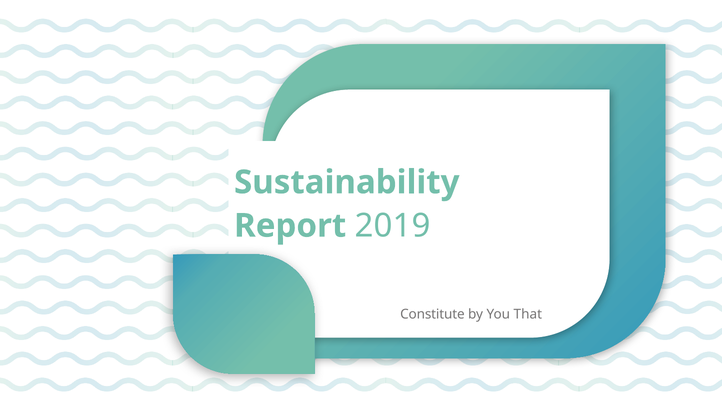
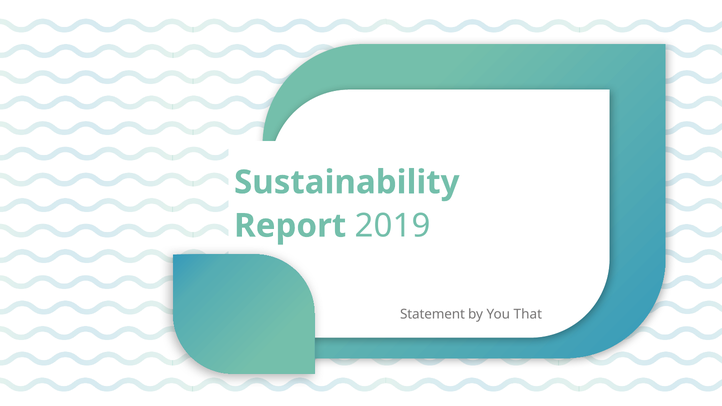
Constitute: Constitute -> Statement (432, 314)
